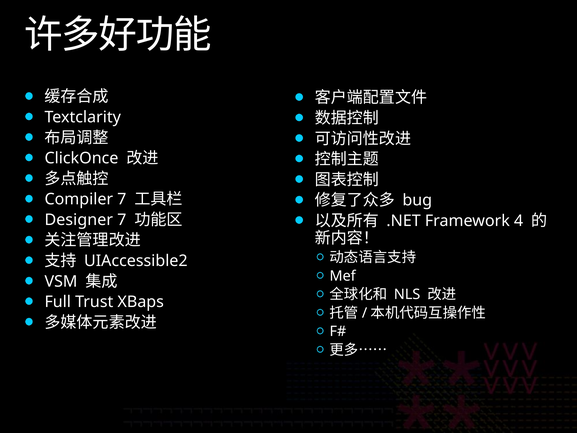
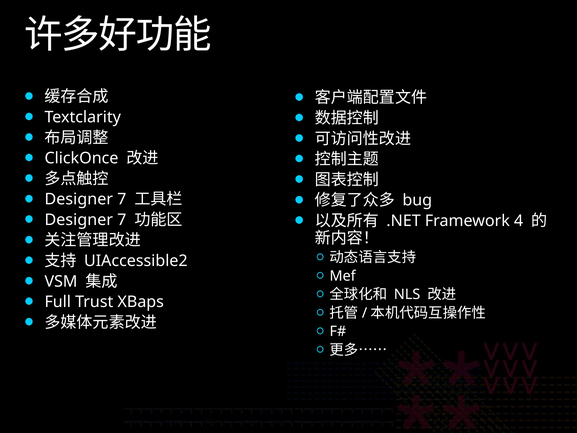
Compiler: Compiler -> Designer (79, 199)
